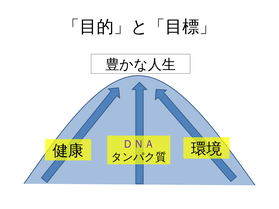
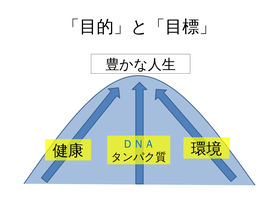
ＤＮＡ colour: purple -> blue (139, 144)
